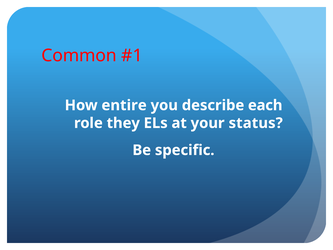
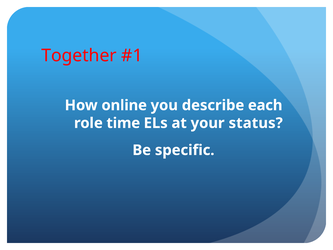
Common: Common -> Together (79, 56)
entire: entire -> online (124, 105)
they: they -> time (123, 123)
